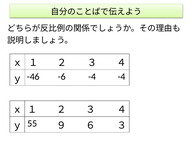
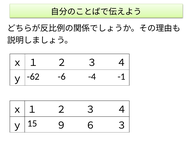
-46: -46 -> -62 (33, 77)
-4 -4: -4 -> -1 (121, 77)
55: 55 -> 15 (32, 123)
